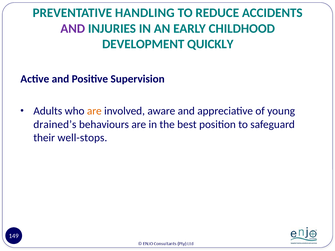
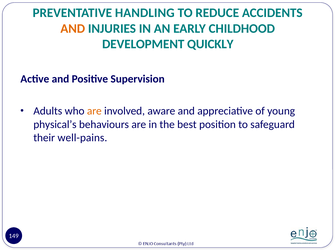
AND colour: purple -> orange (73, 29)
drained’s: drained’s -> physical’s (55, 125)
well-stops: well-stops -> well-pains (82, 138)
